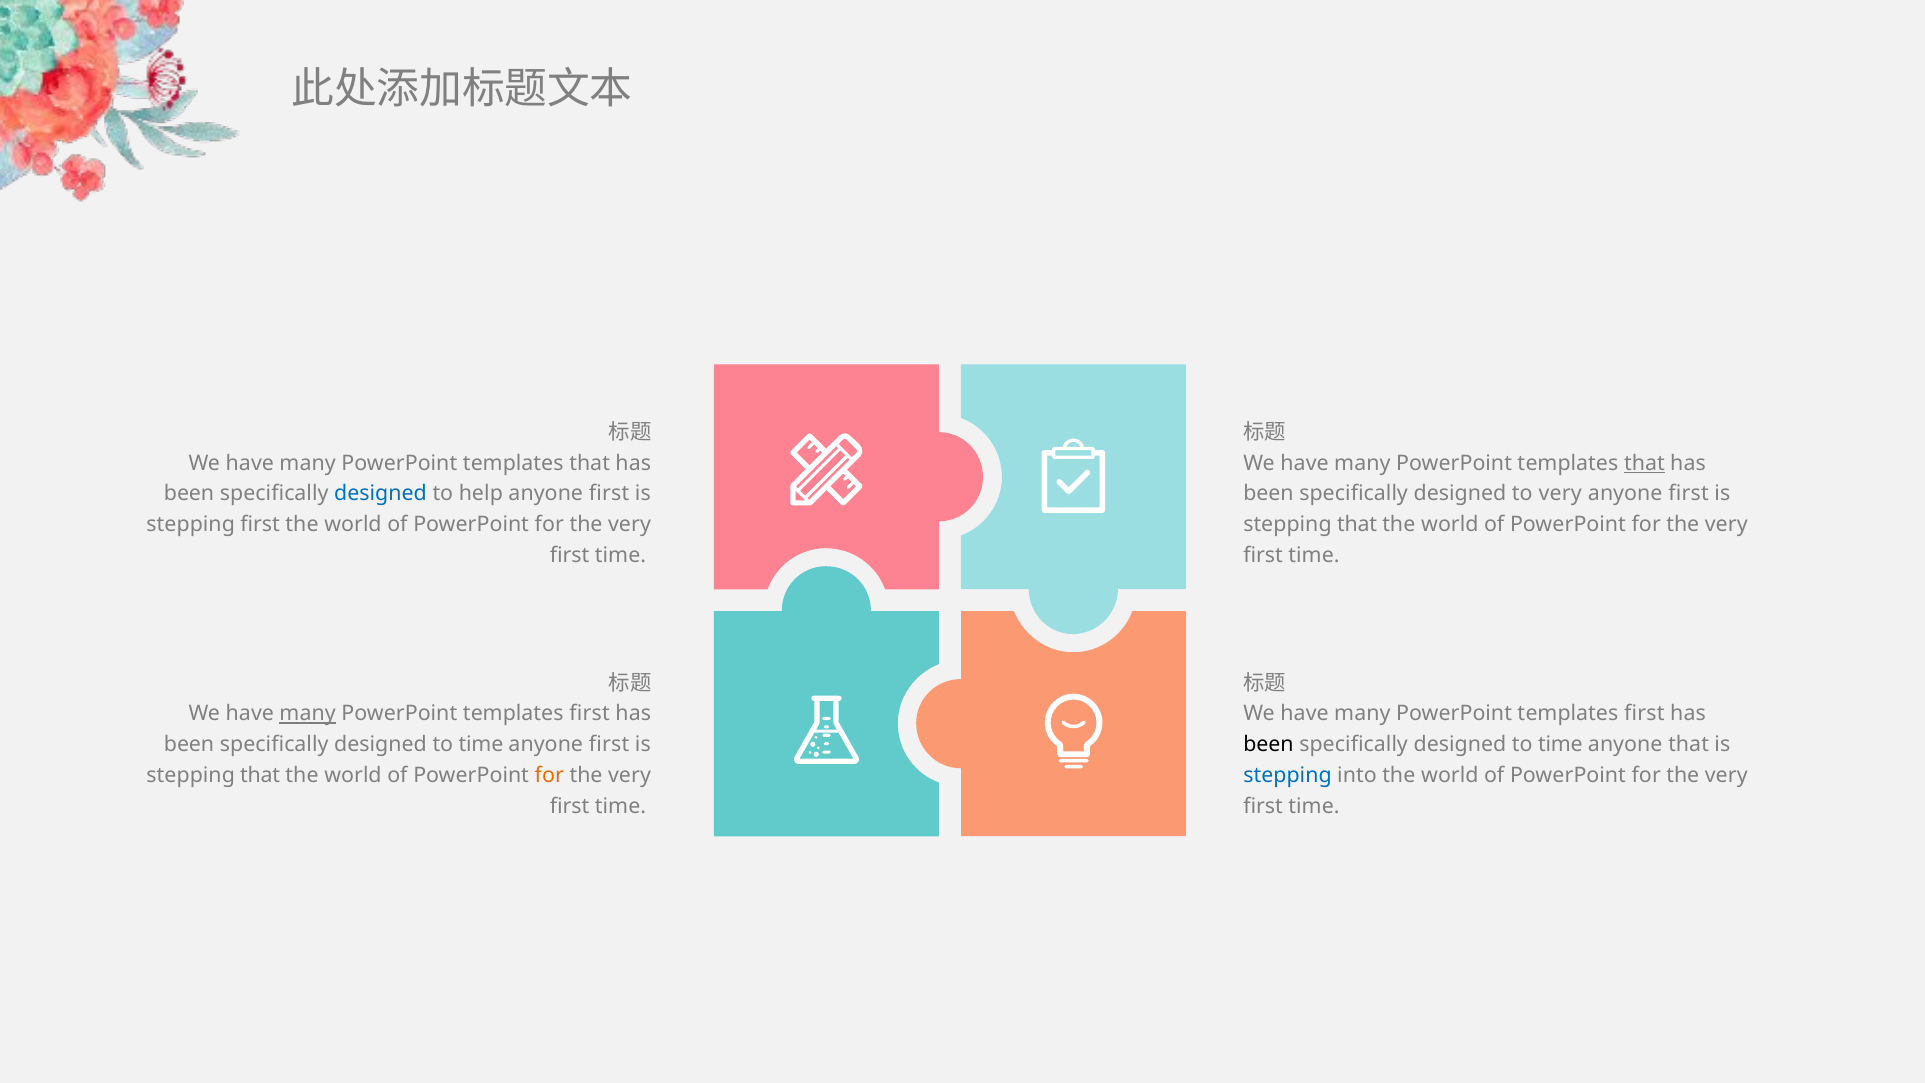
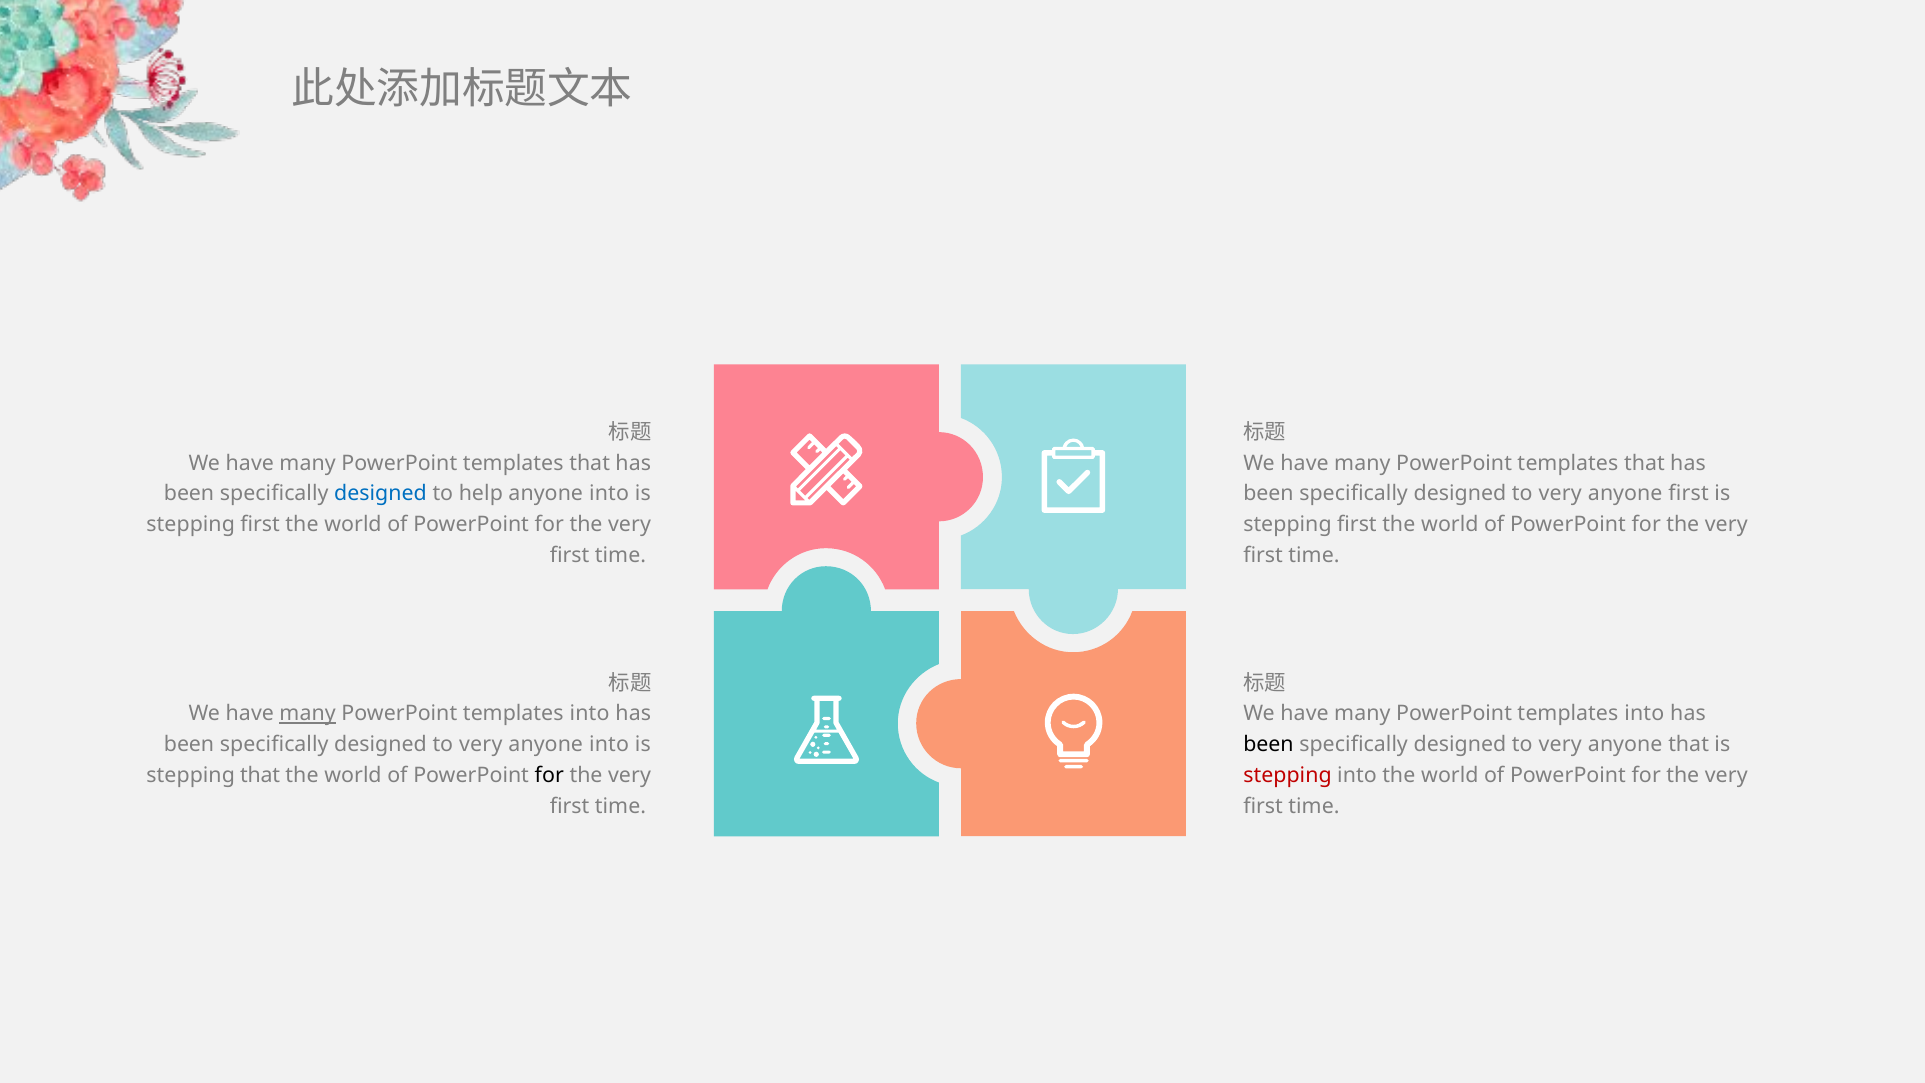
that underline: present -> none (1644, 463)
help anyone first: first -> into (609, 494)
that: that -> first (1357, 525)
first: first -> into (590, 714)
first: first -> into (1644, 714)
time: time -> very (481, 745)
first: first -> into (609, 745)
time: time -> very (1560, 745)
for colour: orange -> black (549, 775)
stepping colour: blue -> red (1287, 775)
